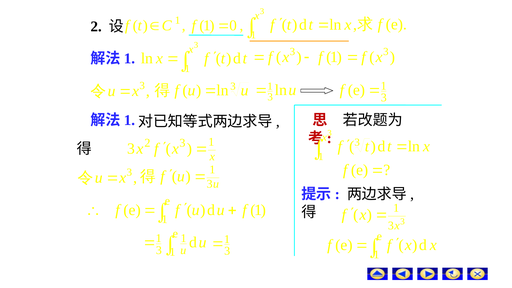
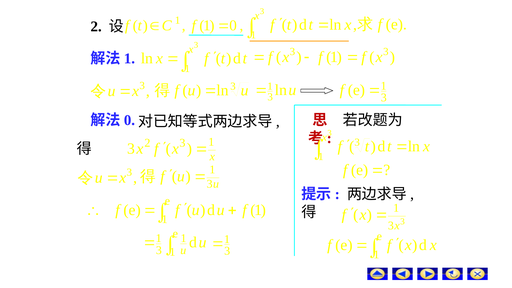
1: 1 -> 0 (129, 120)
